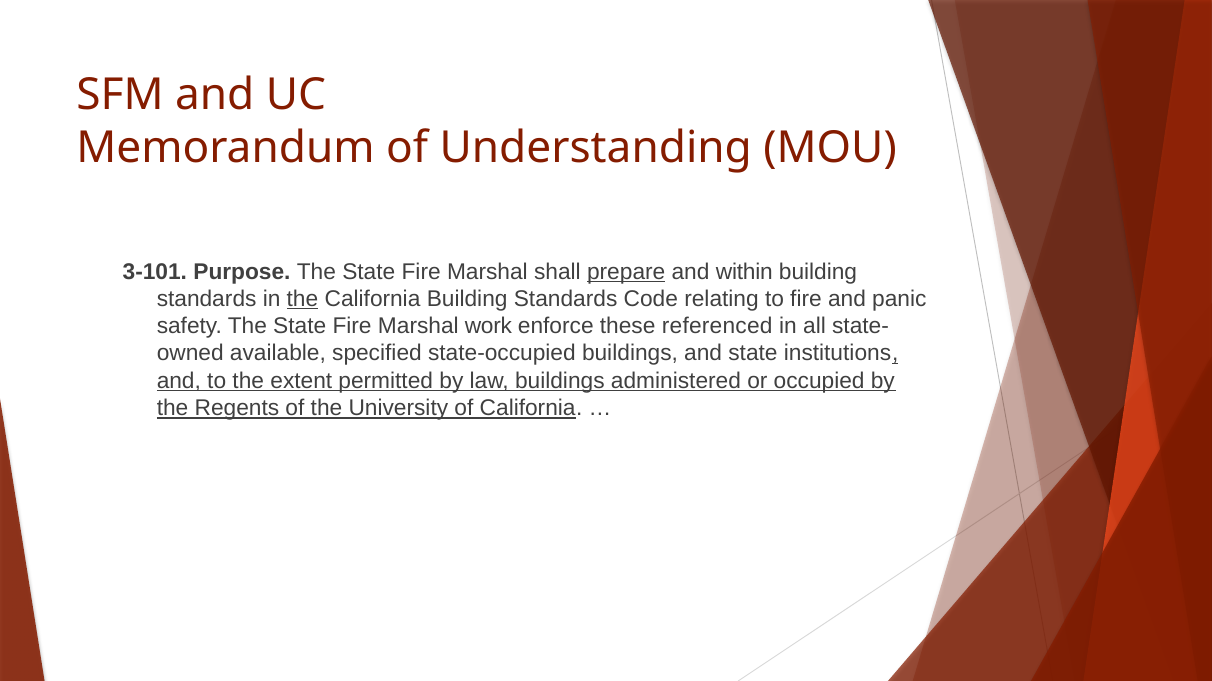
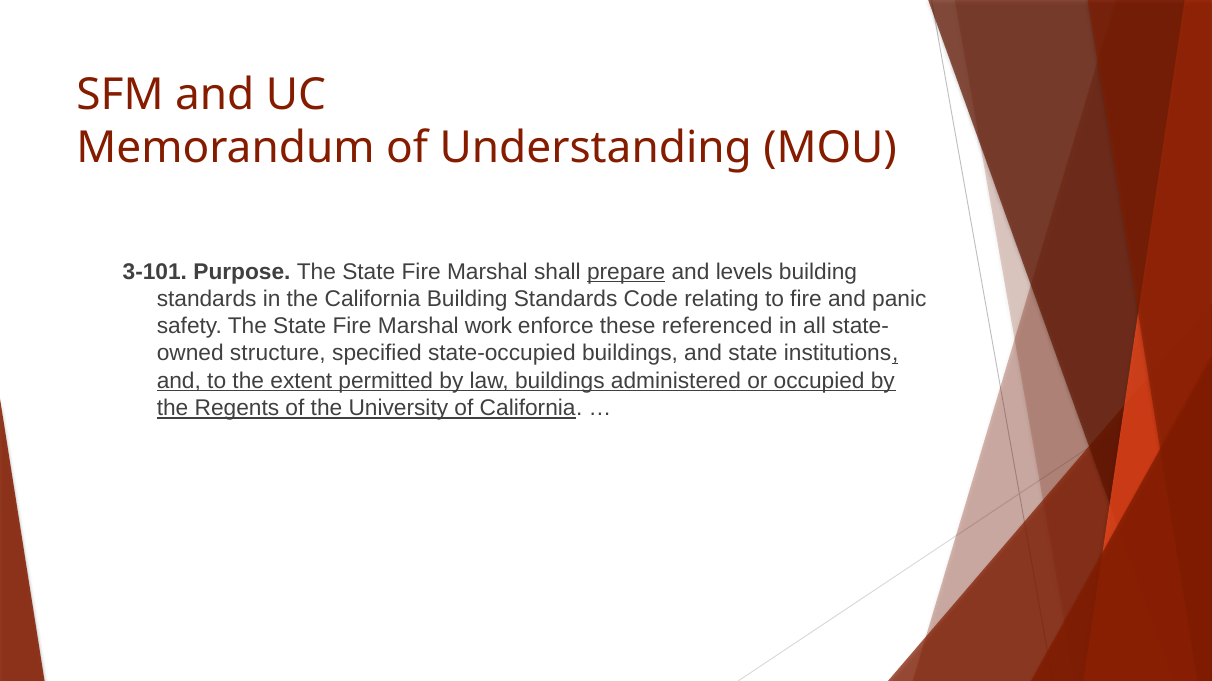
within: within -> levels (744, 272)
the underline: present -> none (302, 299)
available: available -> structure (278, 354)
